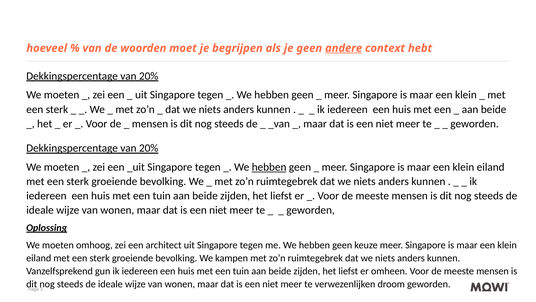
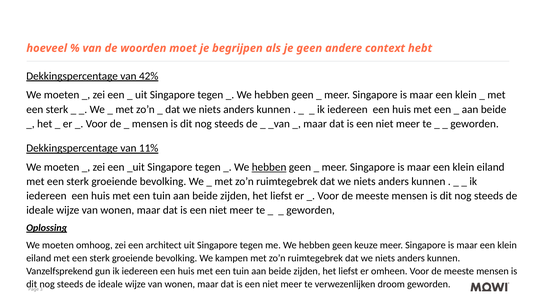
andere underline: present -> none (344, 48)
20%: 20% -> 42% (149, 76)
20%: 20% -> 11% (149, 148)
